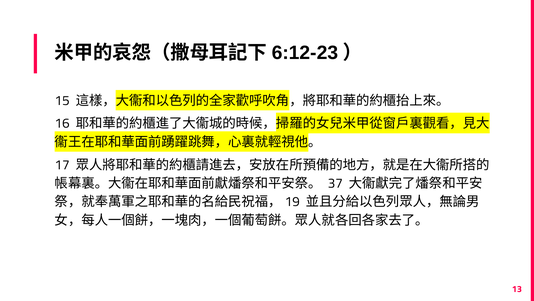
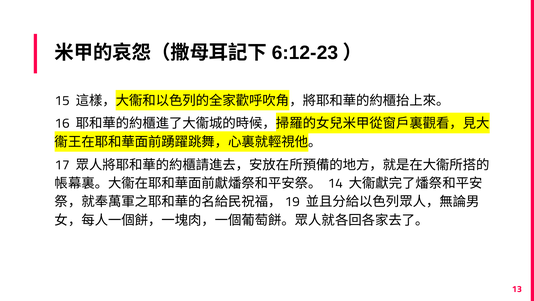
37: 37 -> 14 (335, 183)
